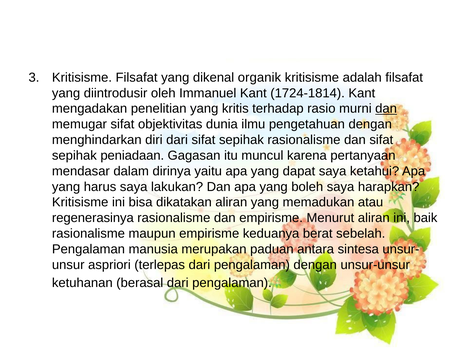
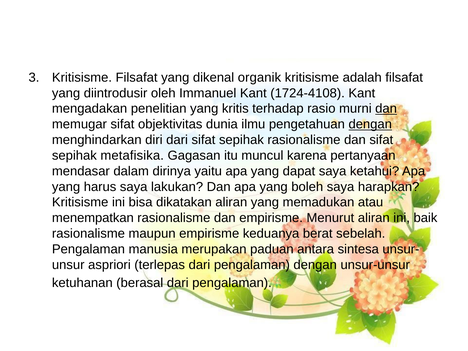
1724-1814: 1724-1814 -> 1724-4108 (308, 93)
dengan underline: none -> present (370, 124)
peniadaan: peniadaan -> metafisika (132, 156)
regenerasinya: regenerasinya -> menempatkan (93, 218)
